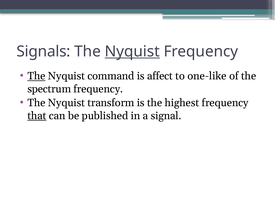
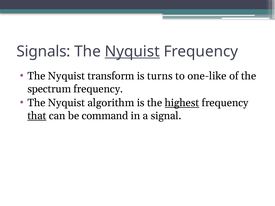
The underline: present -> none (36, 76)
command: command -> transform (111, 76)
affect: affect -> turns (160, 76)
transform: transform -> algorithm (111, 103)
highest underline: none -> present (182, 103)
published: published -> command (105, 116)
